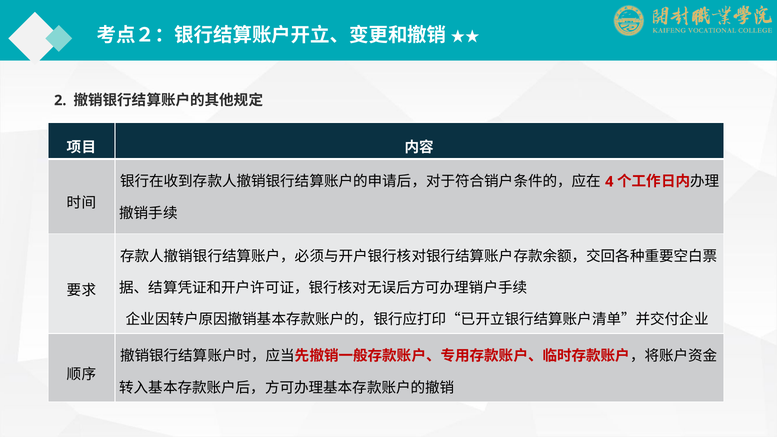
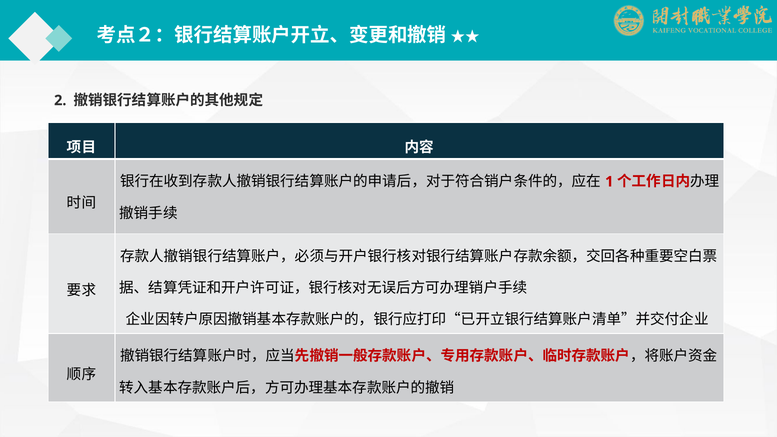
4: 4 -> 1 (609, 182)
